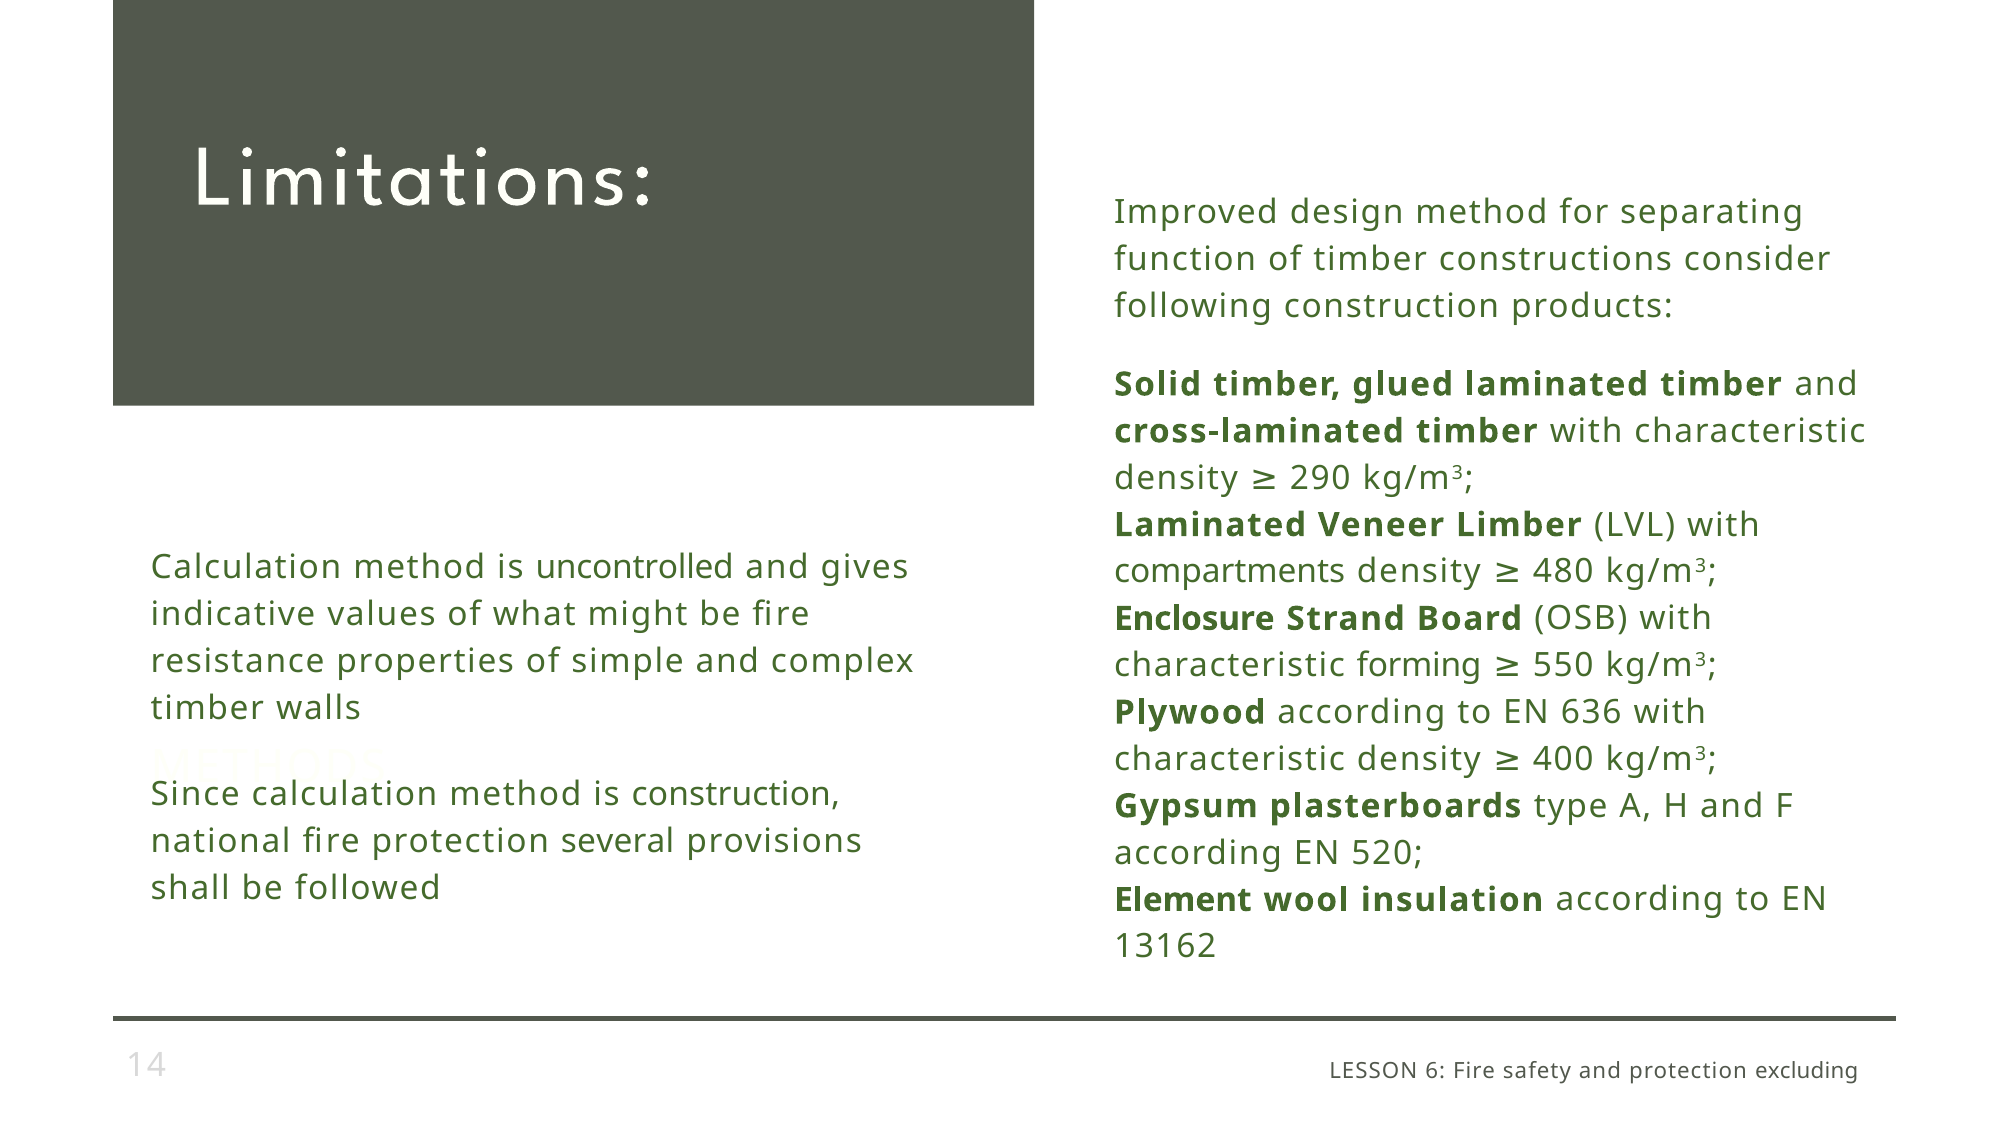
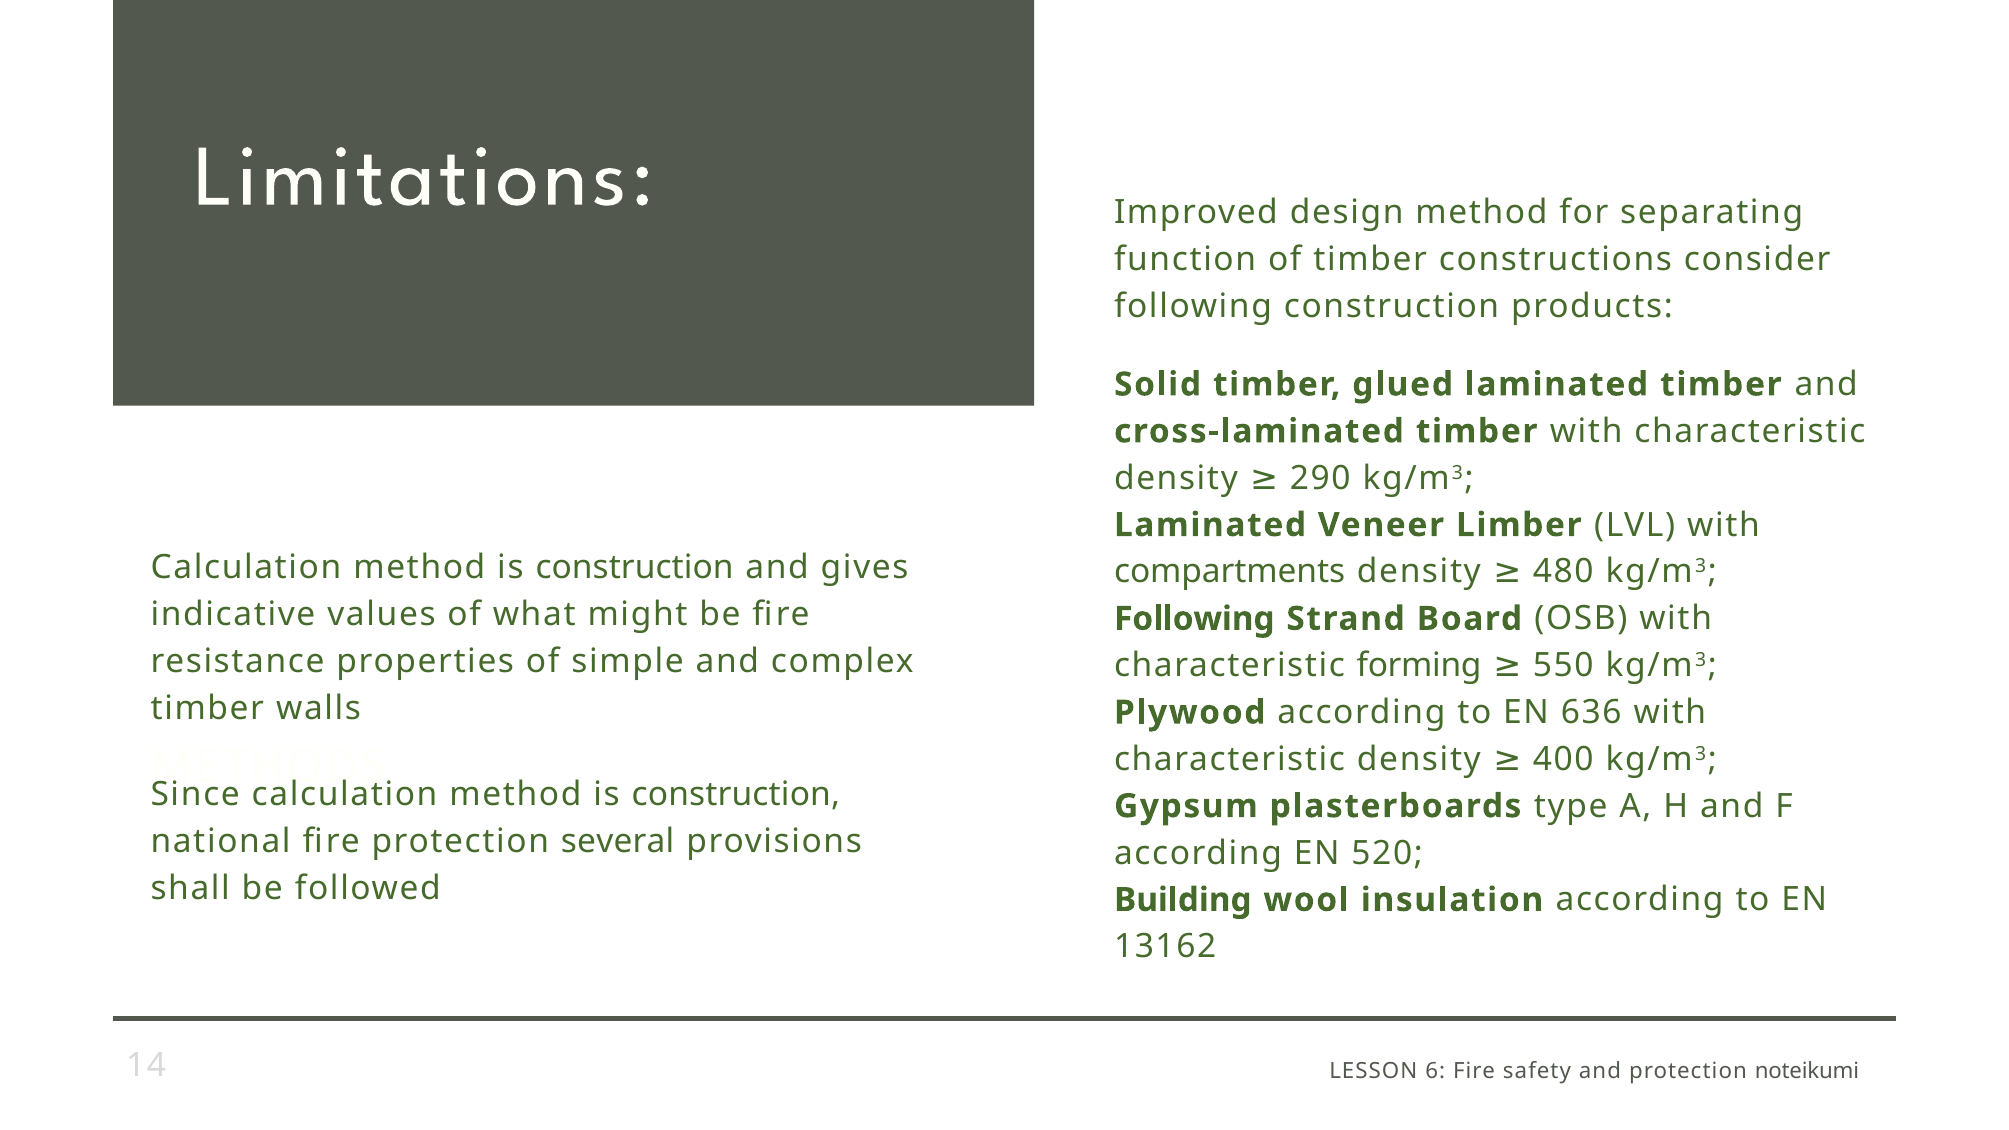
uncontrolled: uncontrolled -> construction (635, 567)
Enclosure: Enclosure -> Following (1194, 619)
Element: Element -> Building (1183, 900)
excluding: excluding -> noteikumi (1807, 1071)
